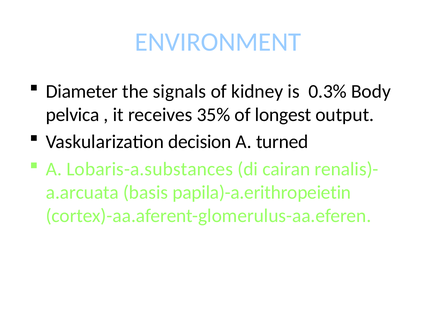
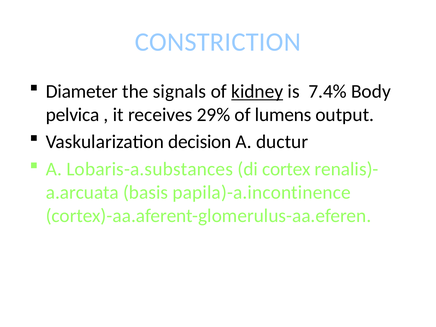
ENVIRONMENT: ENVIRONMENT -> CONSTRICTION (218, 42)
kidney underline: none -> present (257, 91)
0.3%: 0.3% -> 7.4% (328, 91)
35%: 35% -> 29% (213, 115)
longest: longest -> lumens (283, 115)
turned: turned -> ductur (282, 142)
cairan: cairan -> cortex (286, 169)
papila)-a.erithropeietin: papila)-a.erithropeietin -> papila)-a.incontinence (262, 192)
